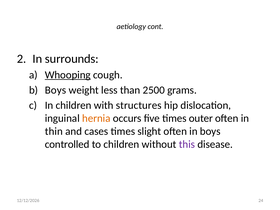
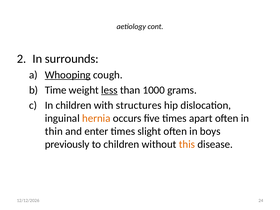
Boys: Boys -> Time (56, 90)
less underline: none -> present (109, 90)
2500: 2500 -> 1000 (154, 90)
outer: outer -> apart (201, 118)
cases: cases -> enter (96, 131)
controlled: controlled -> previously (67, 144)
this colour: purple -> orange (187, 144)
